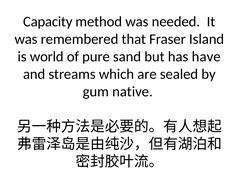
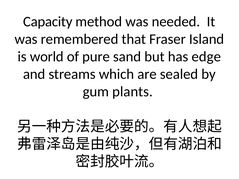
have: have -> edge (206, 57)
native: native -> plants (132, 92)
